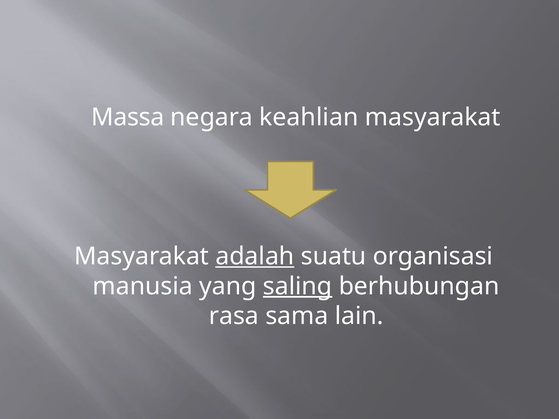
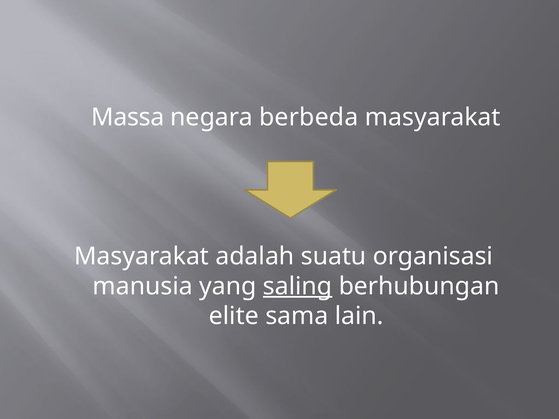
keahlian: keahlian -> berbeda (309, 117)
adalah underline: present -> none (255, 257)
rasa: rasa -> elite (234, 316)
